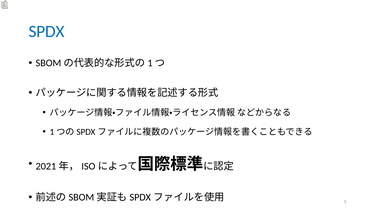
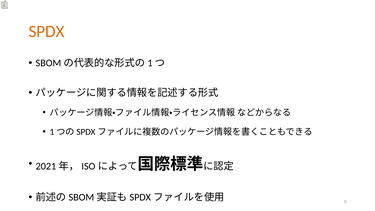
SPDX colour: blue -> orange (47, 32)
